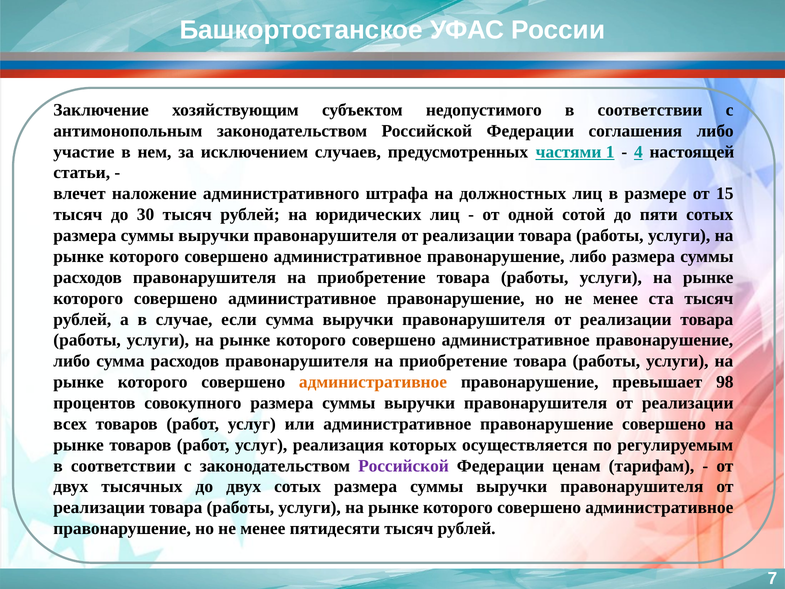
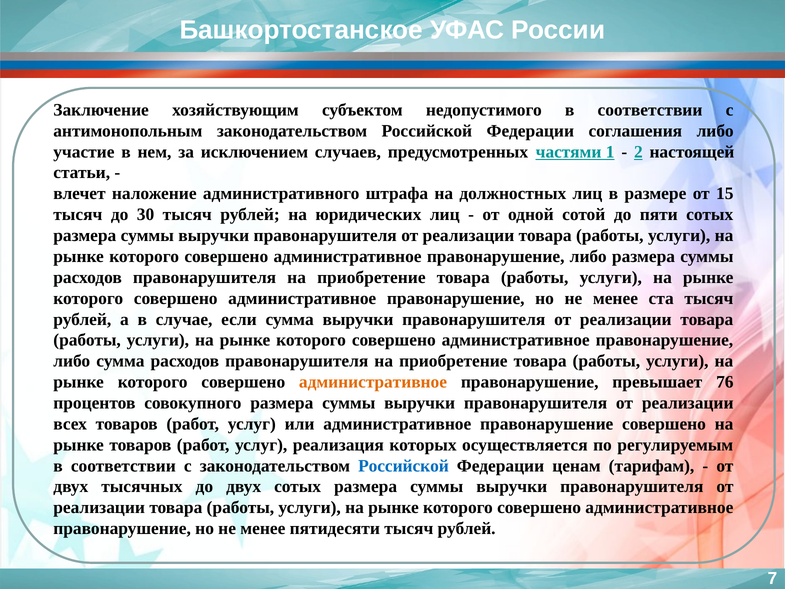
4: 4 -> 2 (638, 152)
98: 98 -> 76 (725, 382)
Российской colour: purple -> blue (404, 466)
